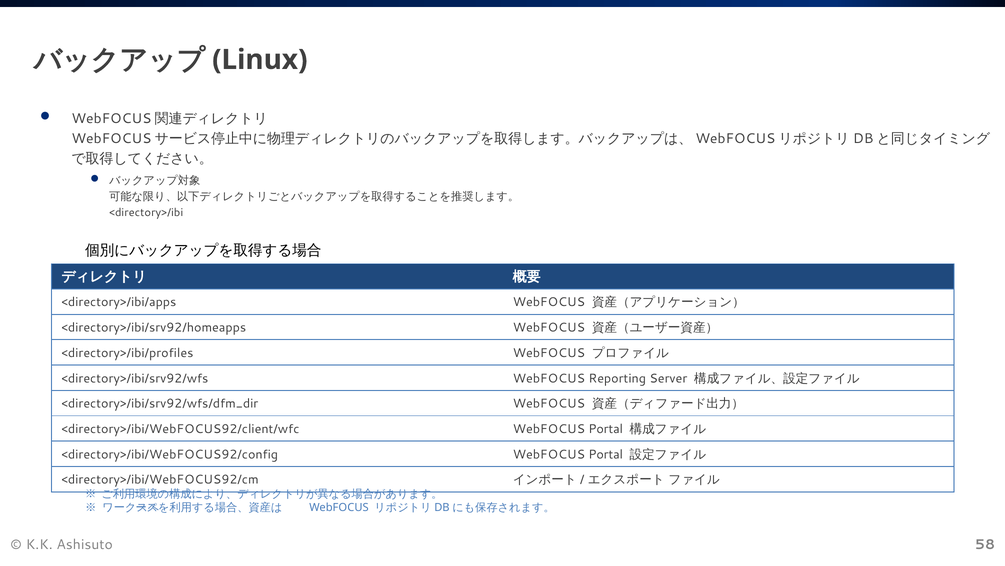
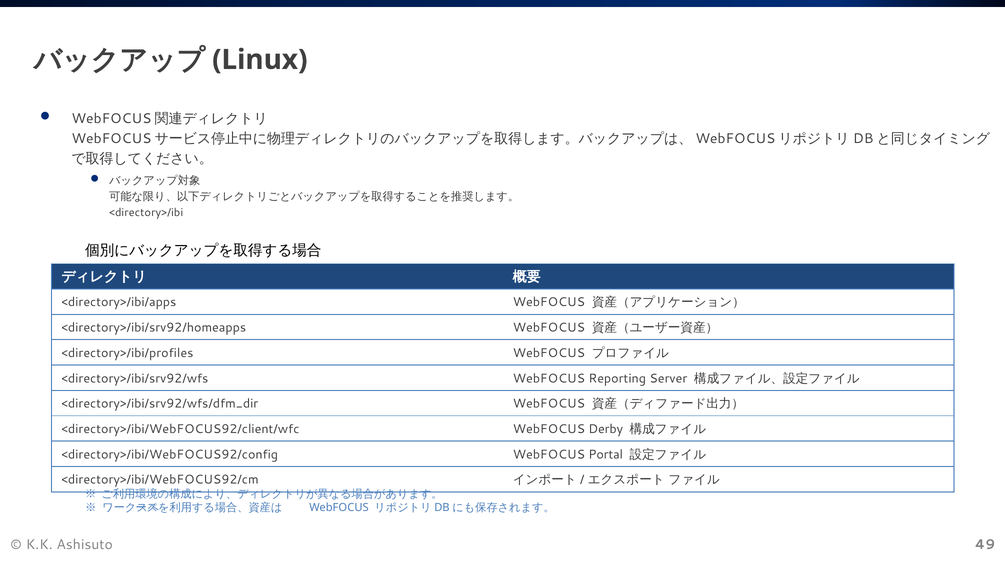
<directory>/ibi/WebFOCUS92/client/wfc WebFOCUS Portal: Portal -> Derby (606, 429)
58: 58 -> 49 (985, 544)
